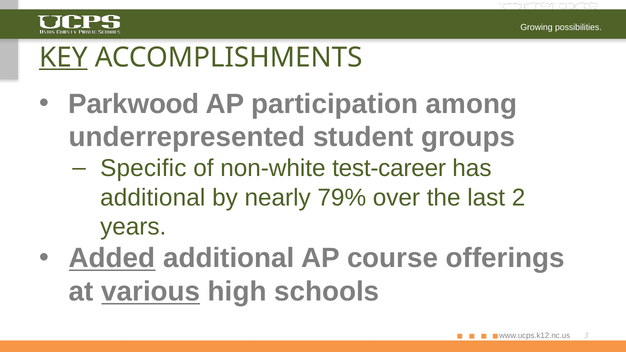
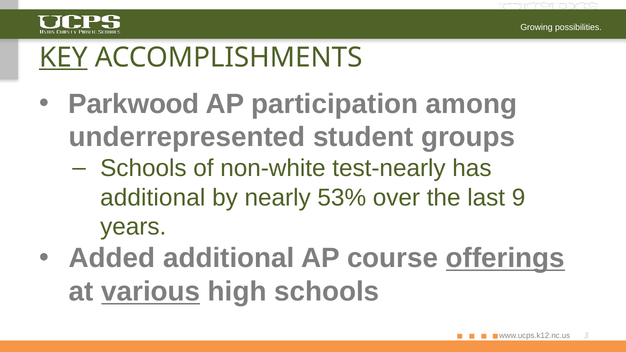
Specific: Specific -> Schools (143, 168)
test-career: test-career -> test-nearly (389, 168)
79%: 79% -> 53% (342, 198)
2: 2 -> 9 (519, 198)
Added underline: present -> none (112, 258)
offerings underline: none -> present (505, 258)
